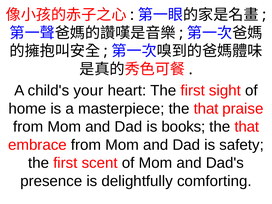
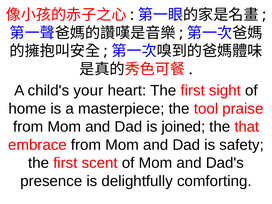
masterpiece the that: that -> tool (206, 109)
books: books -> joined (183, 127)
